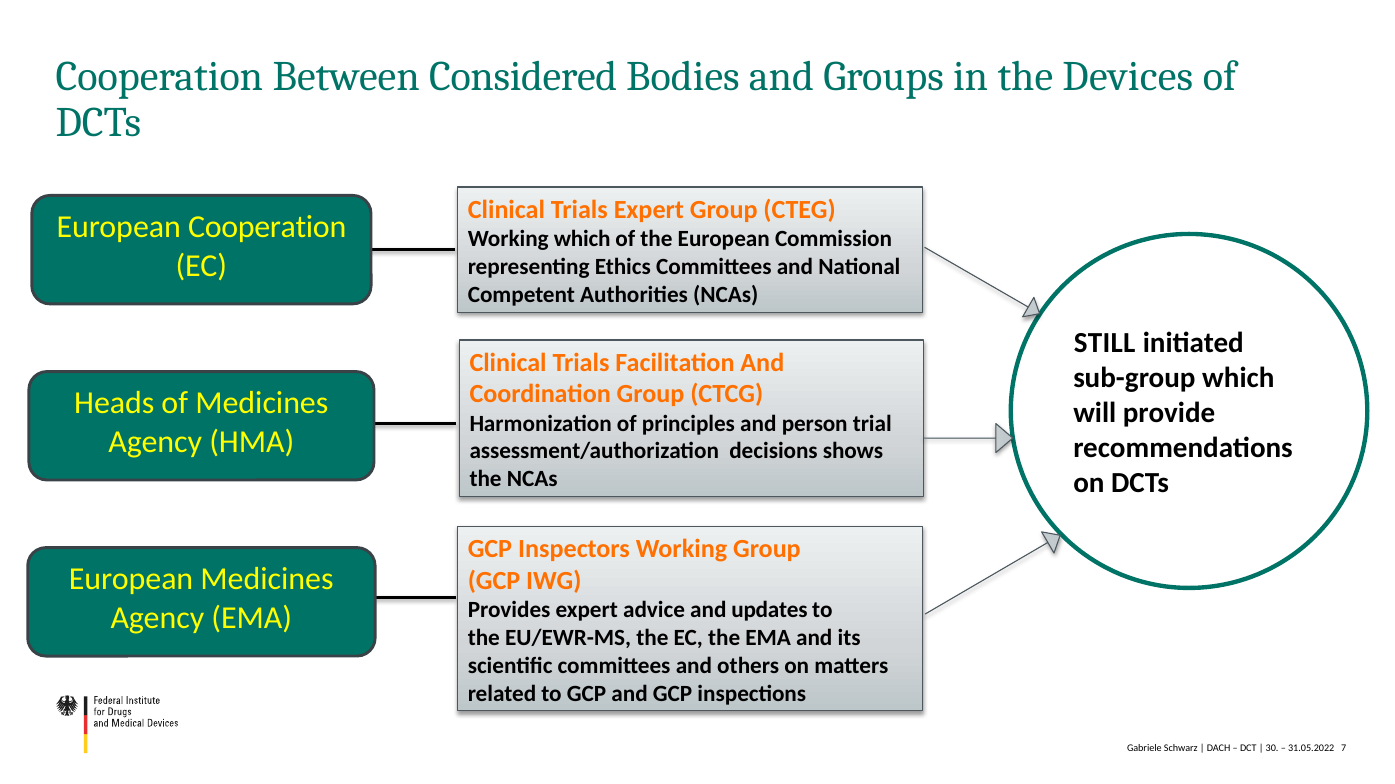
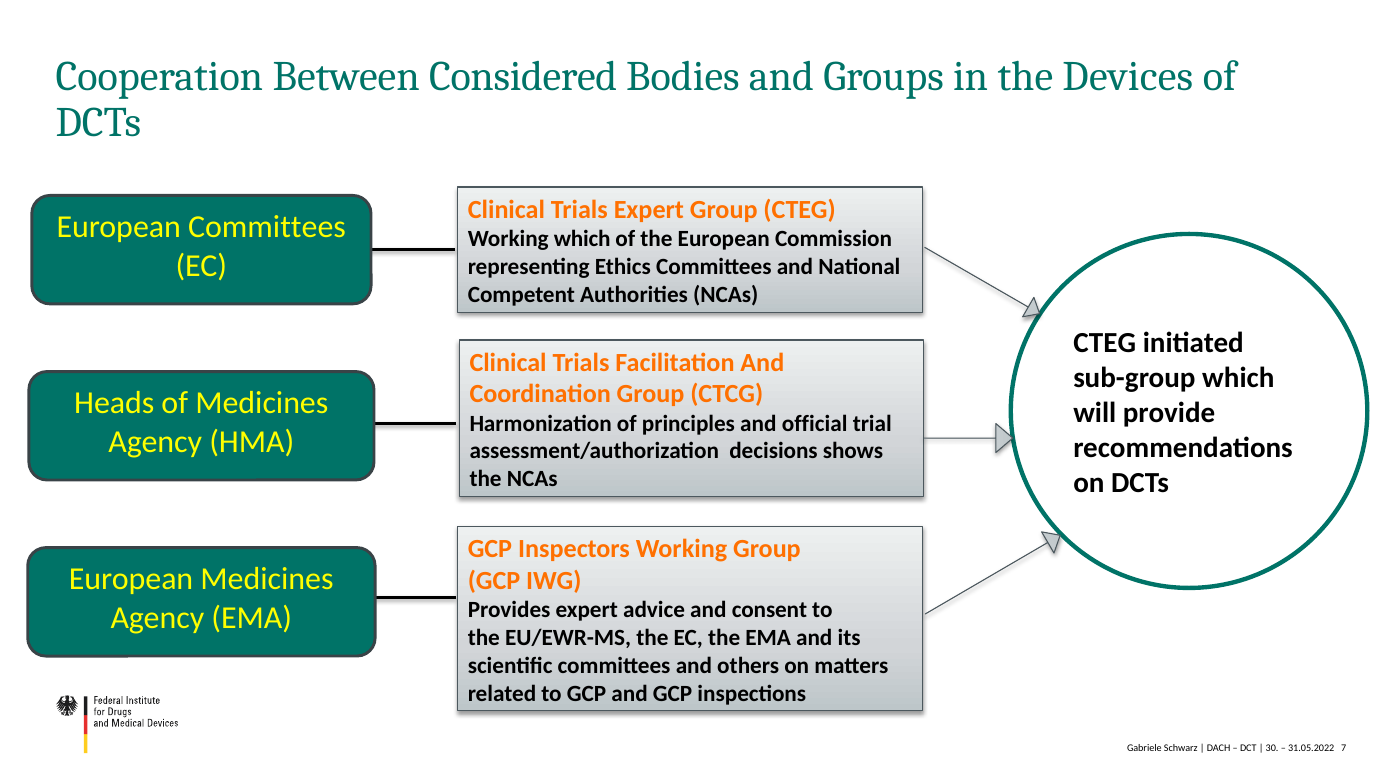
European Cooperation: Cooperation -> Committees (267, 227)
STILL: STILL -> CTEG (1105, 344)
person: person -> official (815, 424)
updates: updates -> consent (769, 610)
